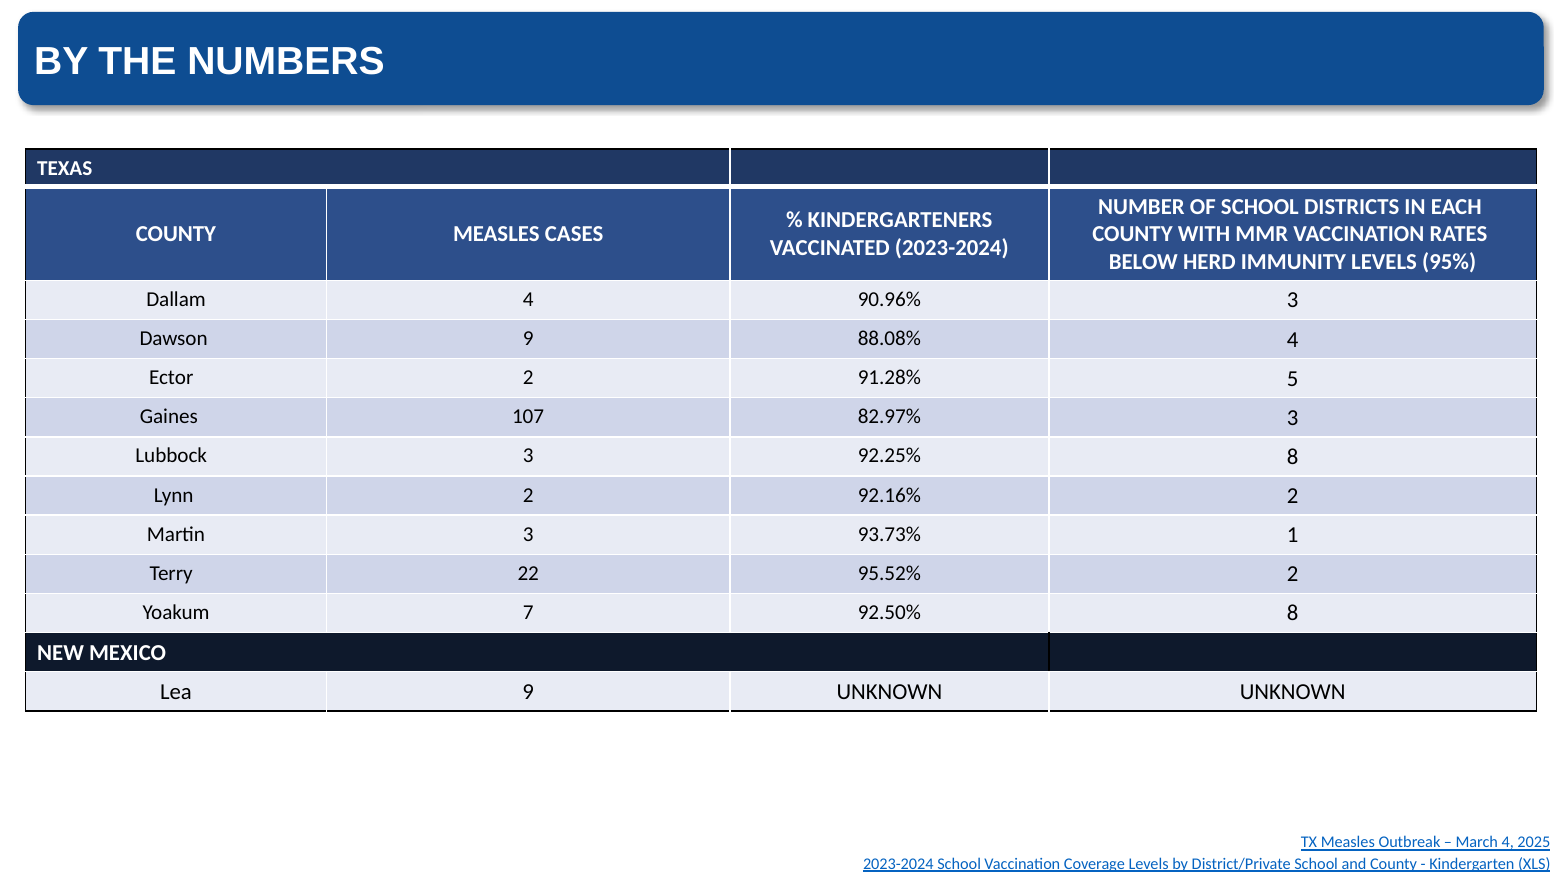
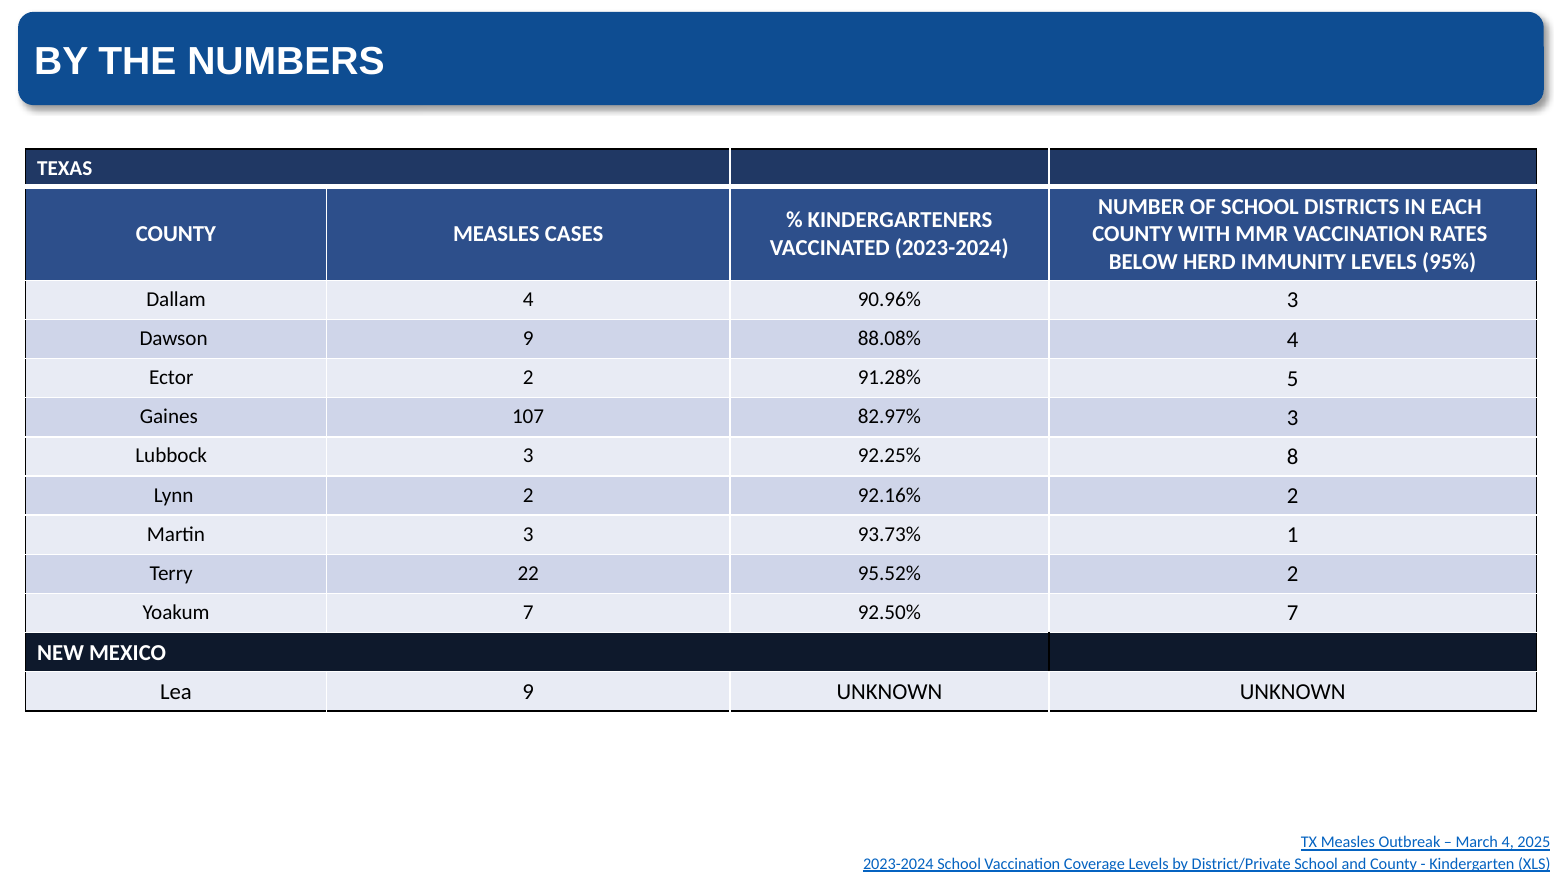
92.50% 8: 8 -> 7 (1293, 613)
